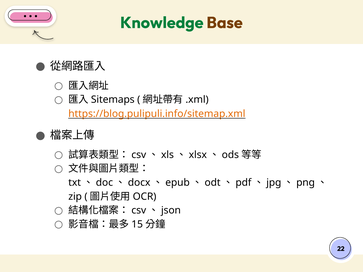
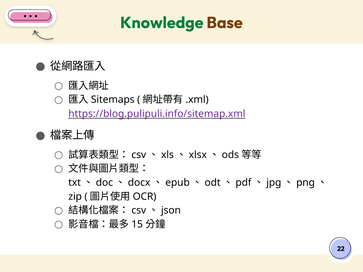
https://blog.pulipuli.info/sitemap.xml colour: orange -> purple (157, 114)
